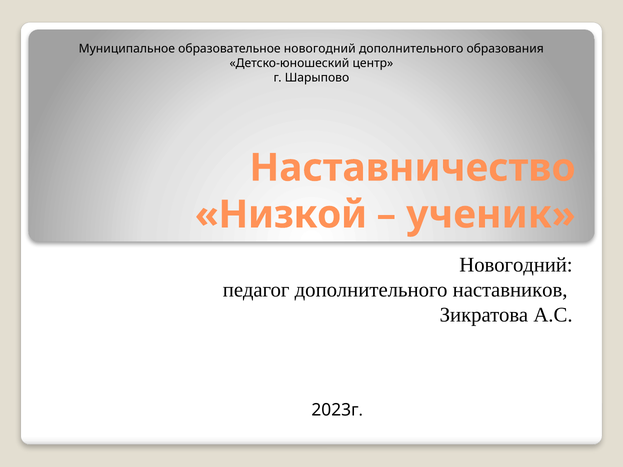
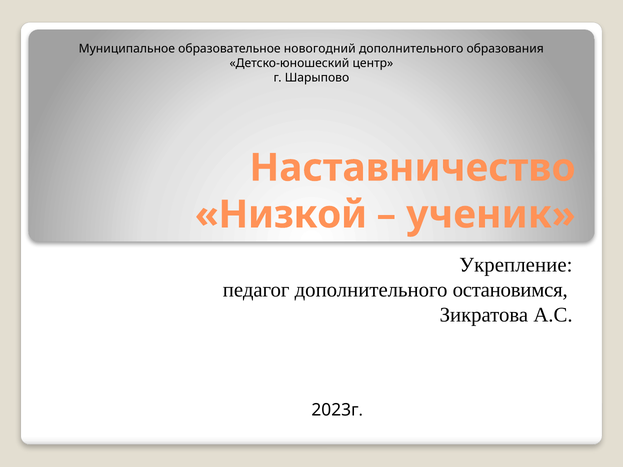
Новогодний: Новогодний -> Укрепление (516, 265)
наставников: наставников -> остановимся (510, 290)
